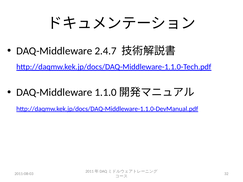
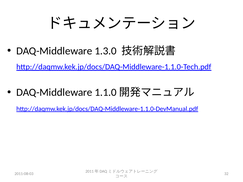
2.4.7: 2.4.7 -> 1.3.0 (106, 51)
